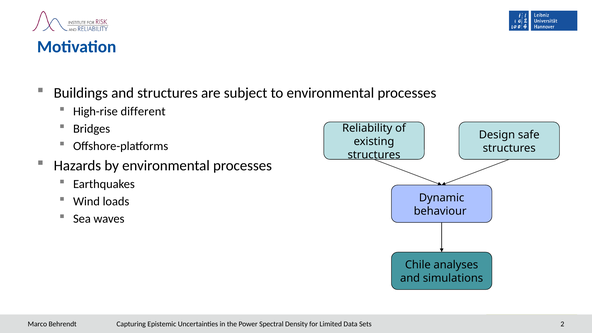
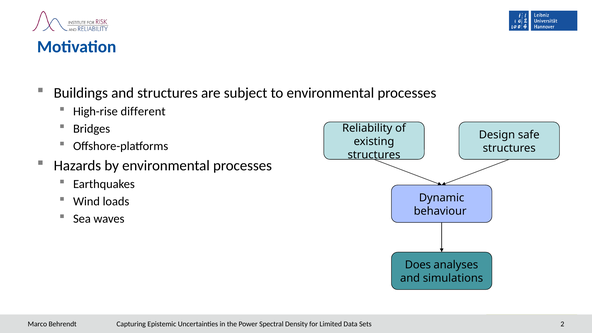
Chile: Chile -> Does (418, 265)
